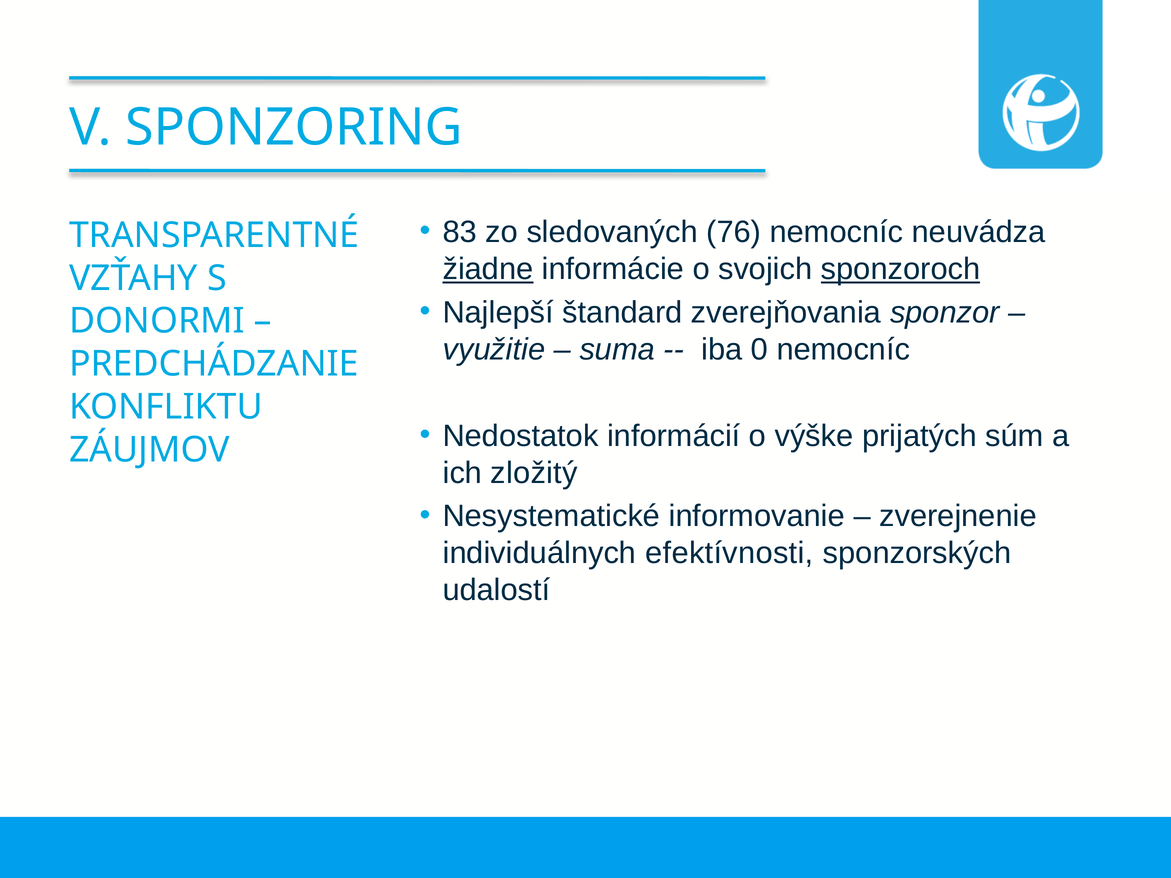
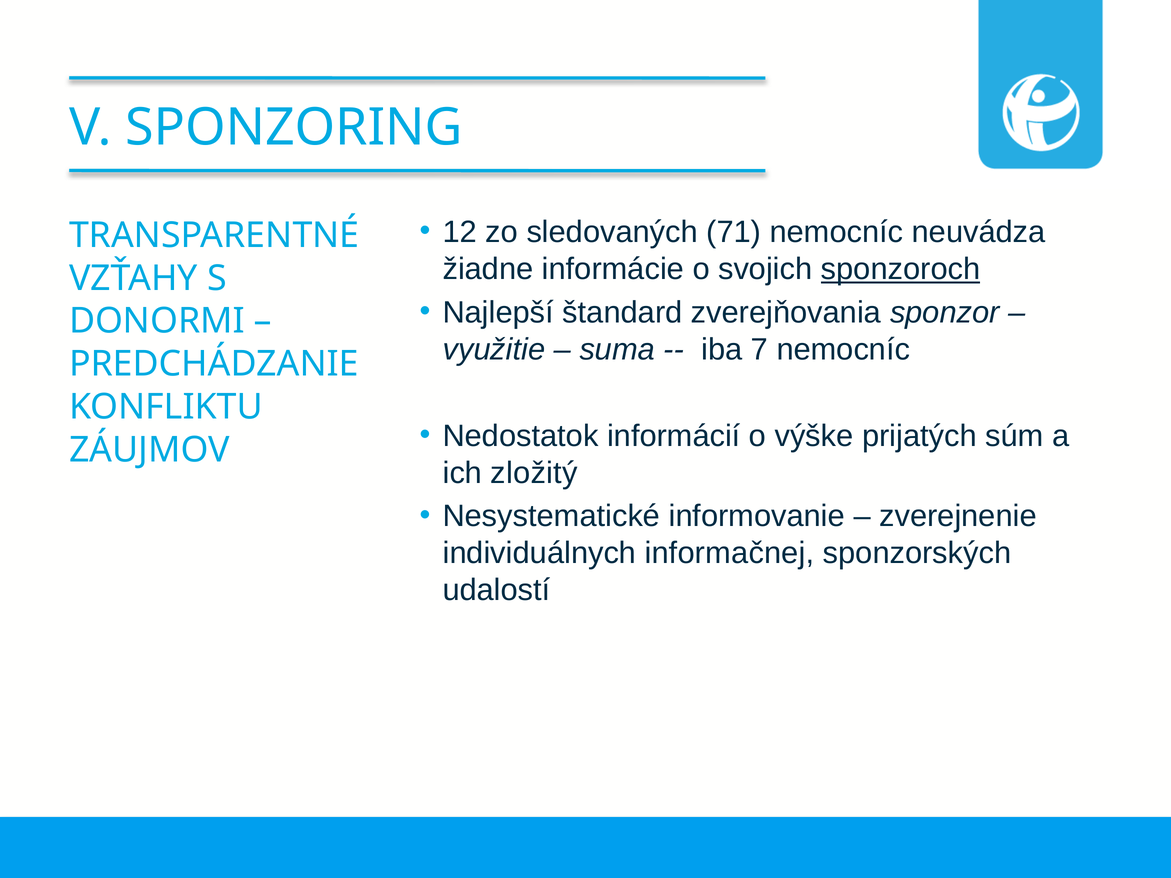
83: 83 -> 12 (460, 232)
76: 76 -> 71 (734, 232)
žiadne underline: present -> none (488, 269)
0: 0 -> 7 (759, 349)
efektívnosti: efektívnosti -> informačnej (729, 553)
